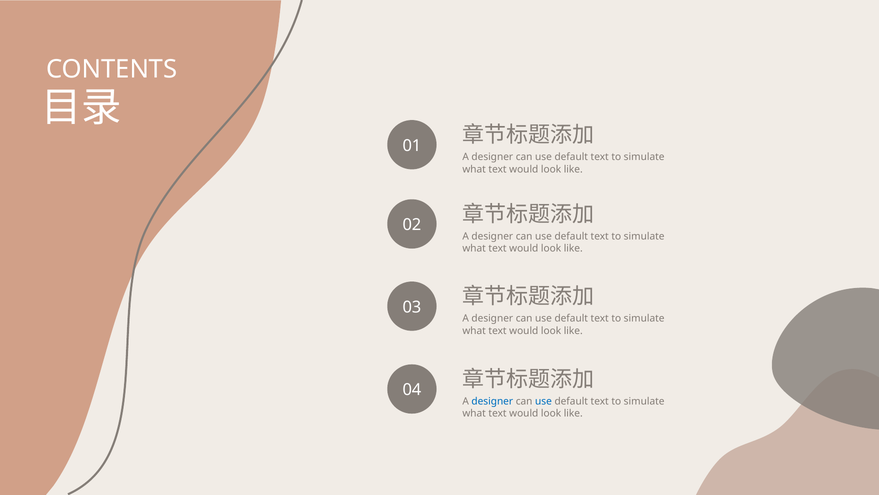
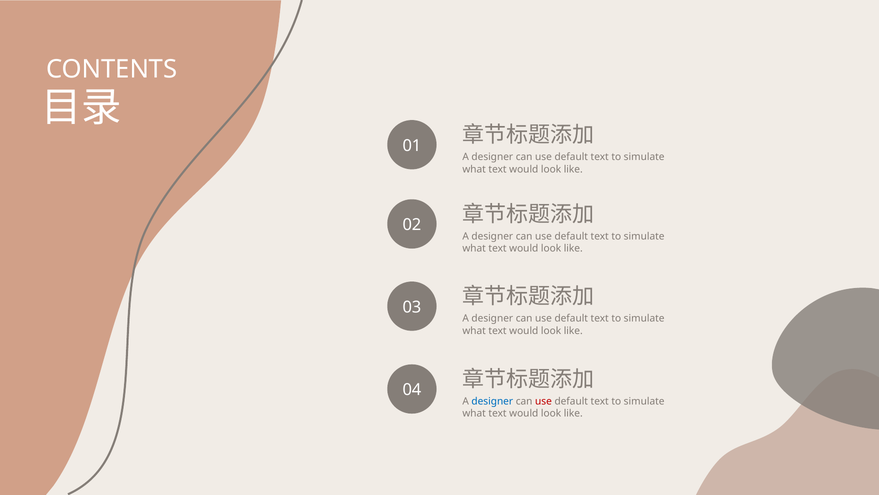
use colour: blue -> red (543, 401)
